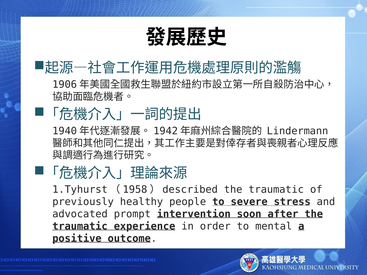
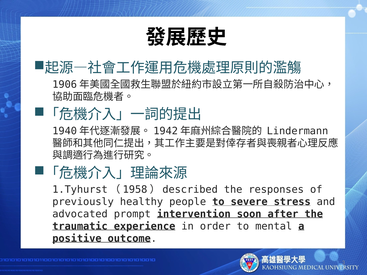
1.Tyhurst（1958）described the traumatic: traumatic -> responses (276, 190)
